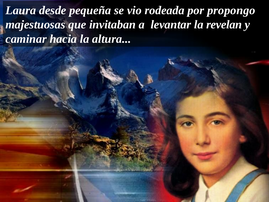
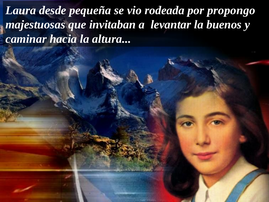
revelan: revelan -> buenos (224, 25)
